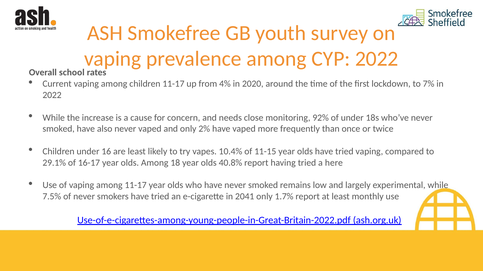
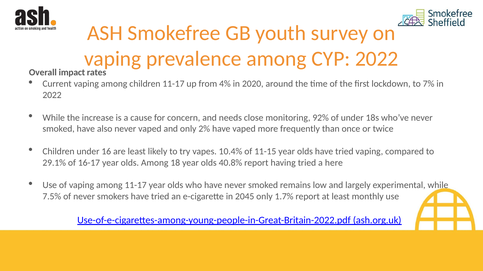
school: school -> impact (72, 73)
2041: 2041 -> 2045 (245, 197)
